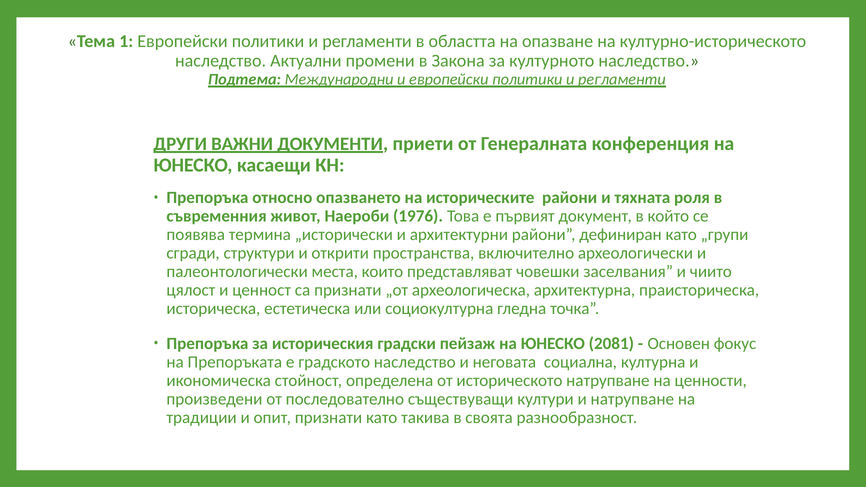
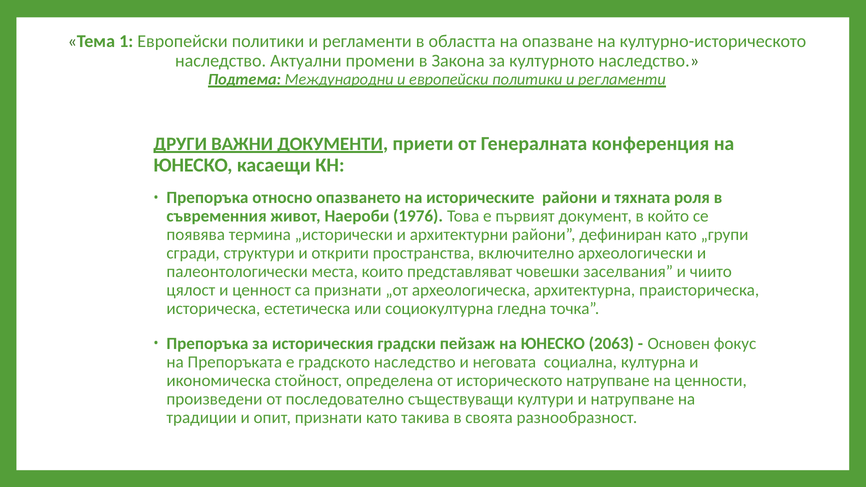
2081: 2081 -> 2063 (611, 344)
